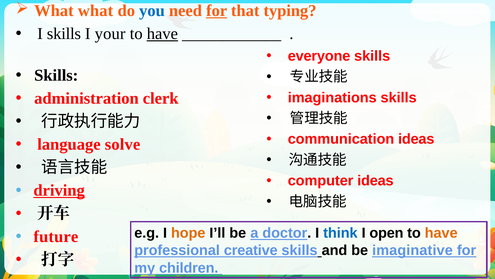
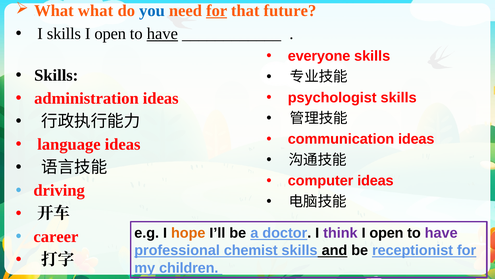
typing: typing -> future (290, 11)
your: your -> open (110, 34)
clerk: clerk -> ideas (161, 98)
imaginations: imaginations -> psychologist (332, 97)
language solve: solve -> ideas (123, 144)
driving underline: present -> none (59, 190)
think colour: blue -> purple (340, 233)
have colour: orange -> purple (441, 233)
future: future -> career (56, 236)
creative: creative -> chemist (251, 250)
and underline: none -> present (334, 250)
imaginative: imaginative -> receptionist (413, 250)
